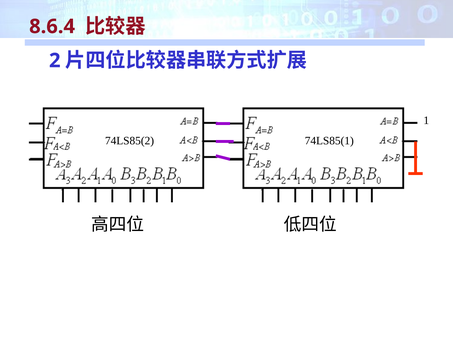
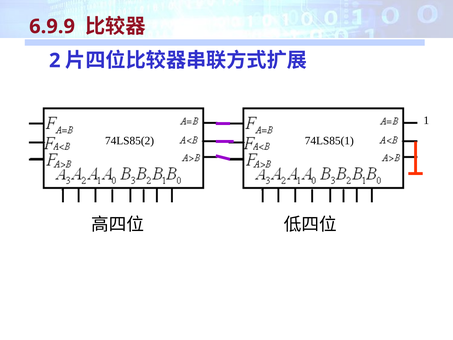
8.6.4: 8.6.4 -> 6.9.9 (52, 26)
